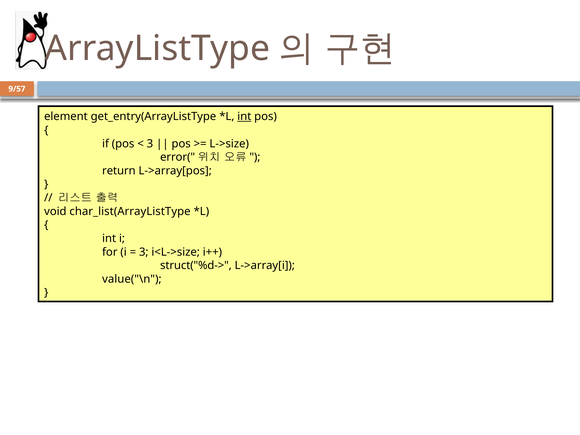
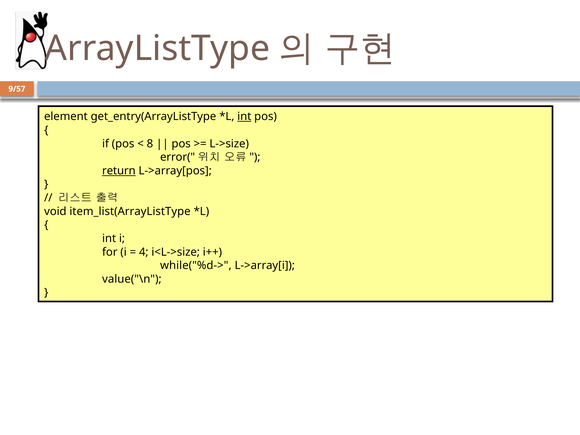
3: 3 -> 8 (150, 144)
return underline: none -> present (119, 171)
char_list(ArrayListType: char_list(ArrayListType -> item_list(ArrayListType (130, 211)
3: 3 -> 4 (144, 252)
struct("%d->: struct("%d-> -> while("%d-> (196, 265)
